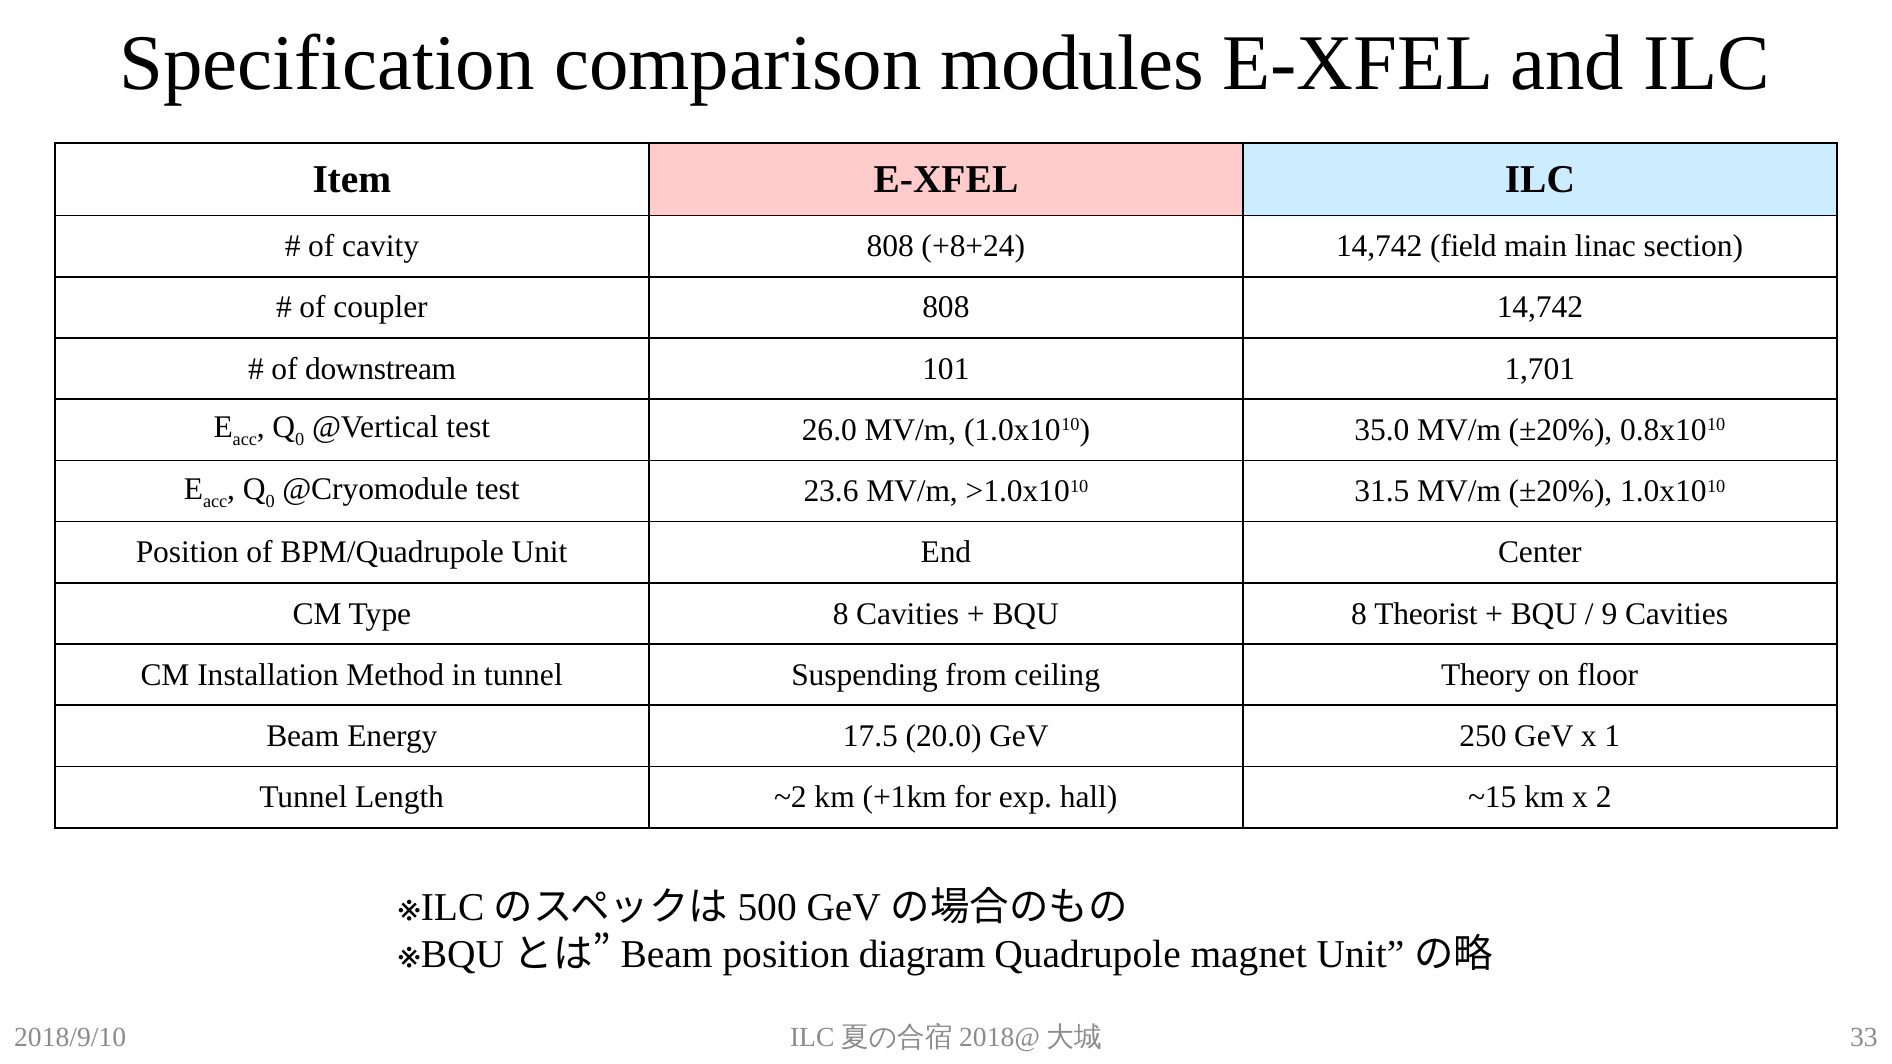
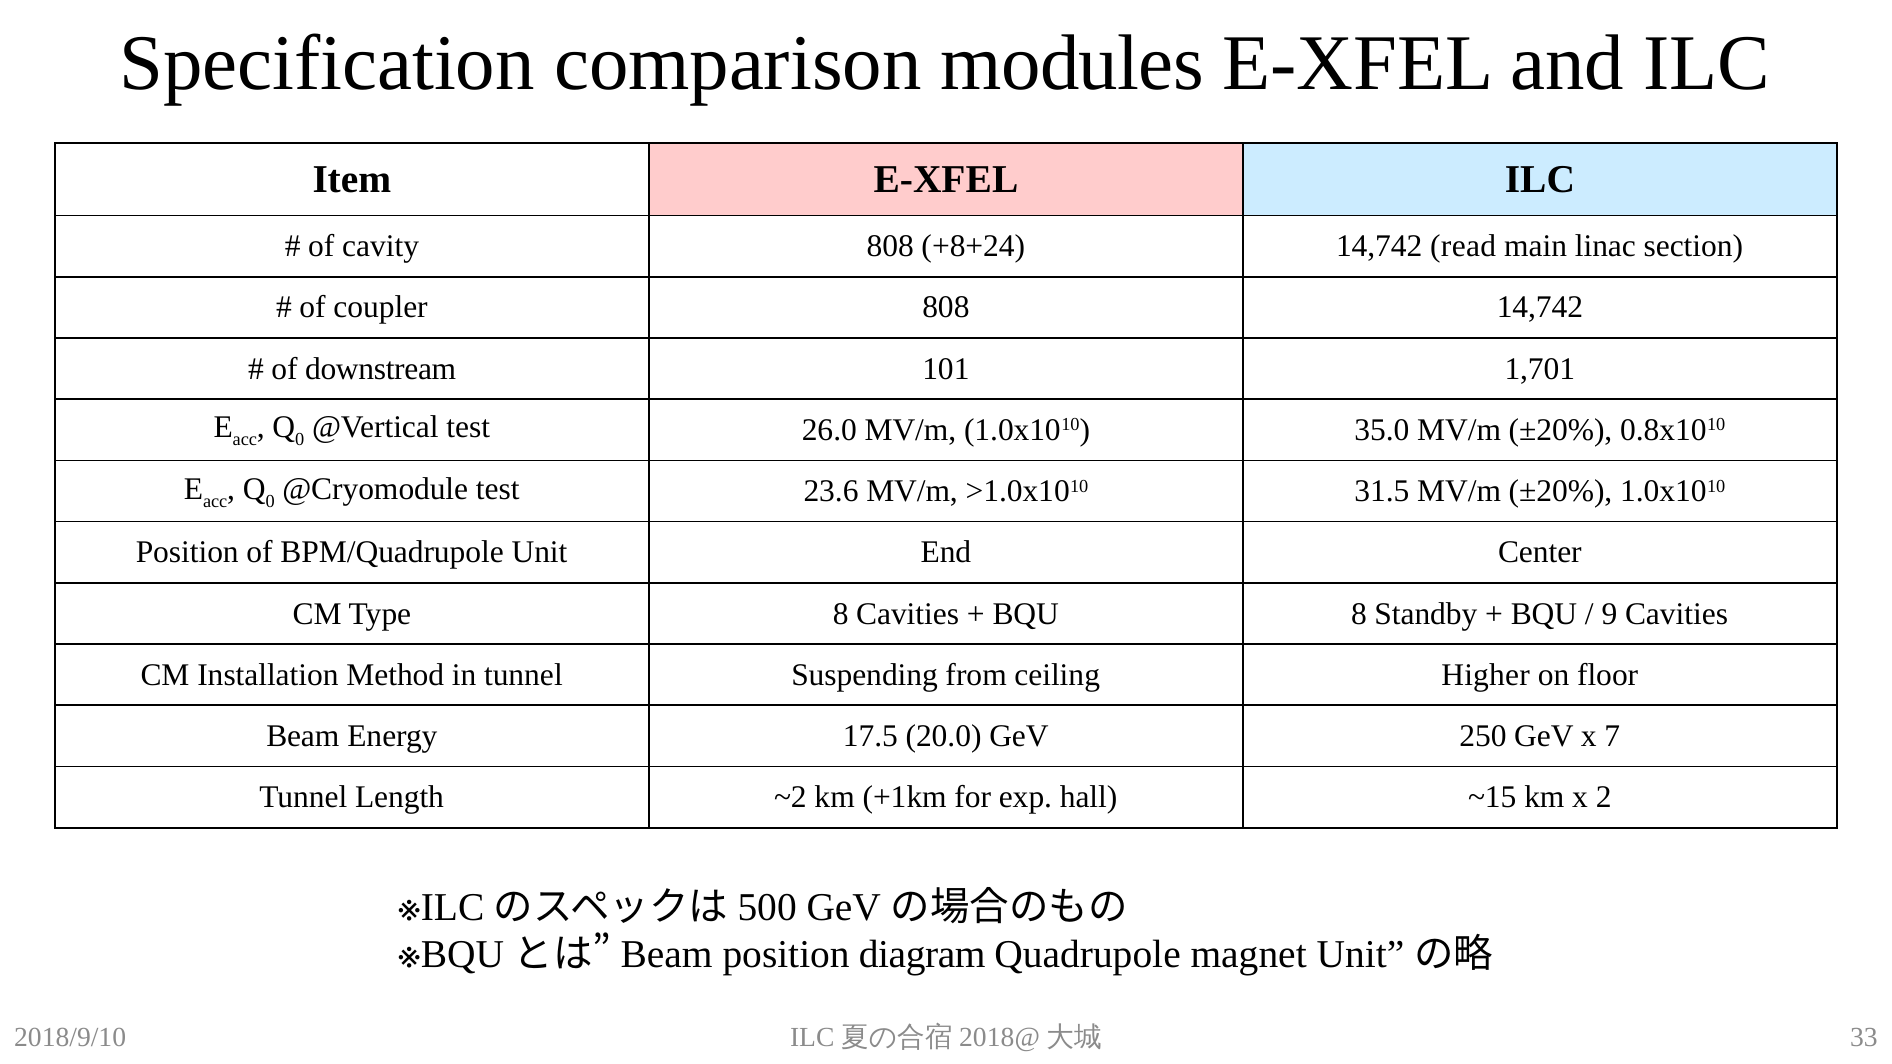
field: field -> read (1463, 246)
Theorist: Theorist -> Standby (1426, 614)
Theory: Theory -> Higher (1486, 675)
1: 1 -> 7 (1612, 736)
